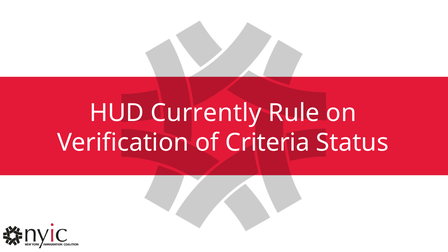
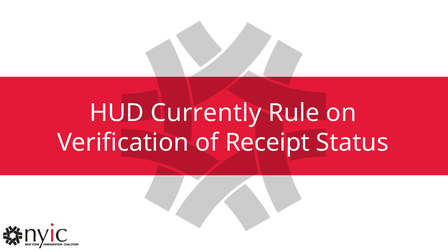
Criteria: Criteria -> Receipt (267, 143)
